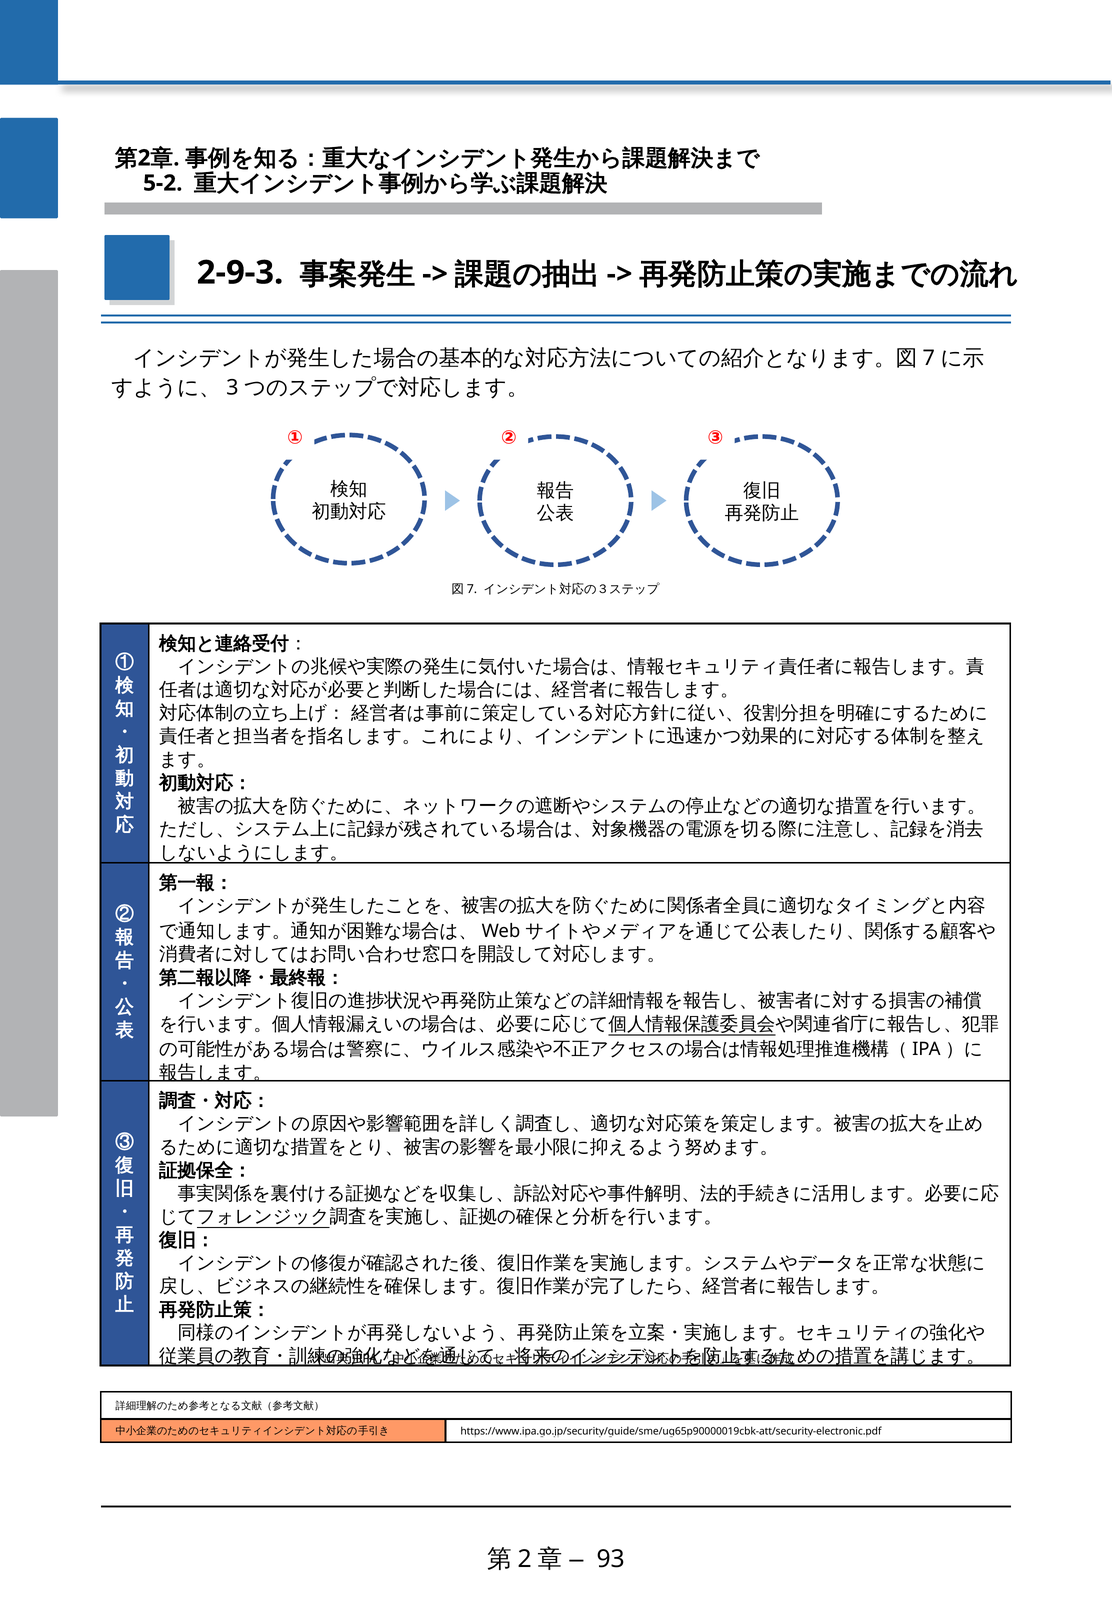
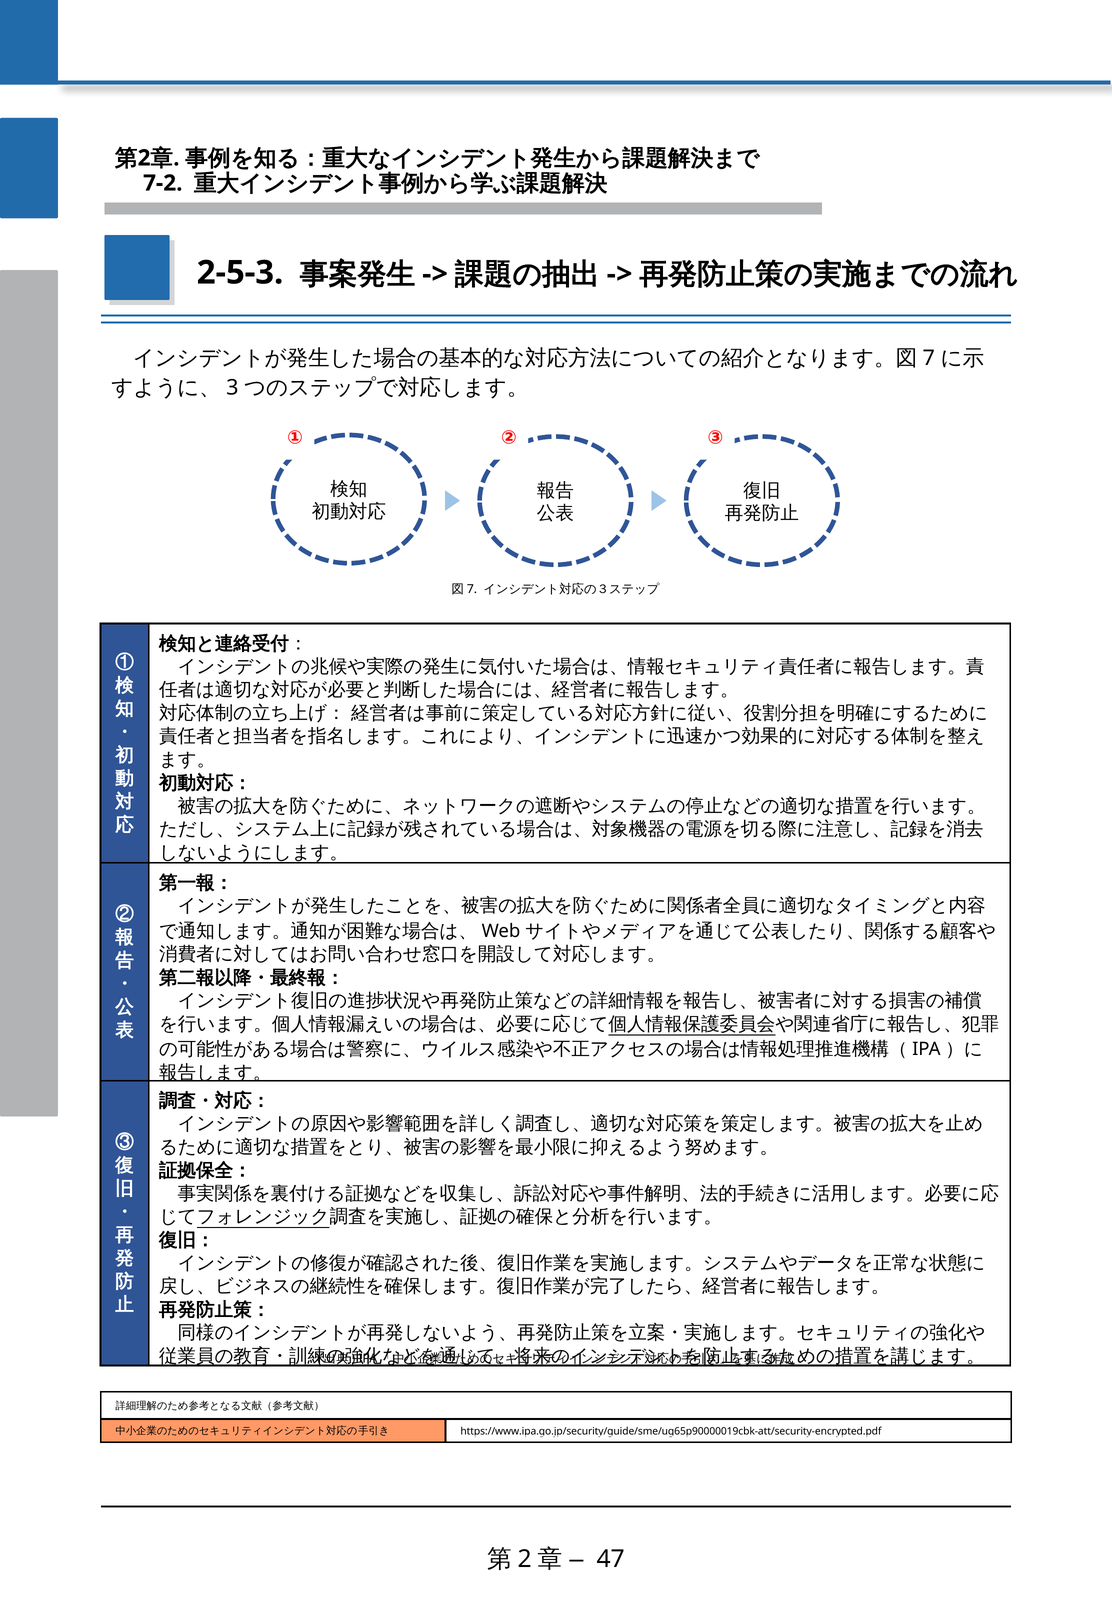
5-2: 5-2 -> 7-2 (163, 183)
2-9-3: 2-9-3 -> 2-5-3 (240, 273)
https://www.ipa.go.jp/security/guide/sme/ug65p90000019cbk-att/security-electronic.pdf: https://www.ipa.go.jp/security/guide/sme/ug65p90000019cbk-att/security-electronic.pdf -> https://www.ipa.go.jp/security/guide/sme/ug65p90000019cbk-att/security-encrypted.pdf (671, 1432)
93: 93 -> 47 (611, 1559)
